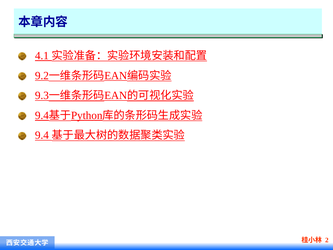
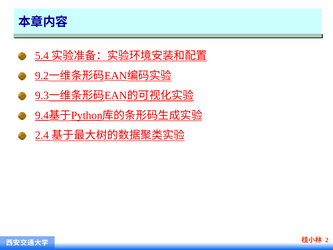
4.1: 4.1 -> 5.4 (42, 56)
9.4: 9.4 -> 2.4 (42, 135)
